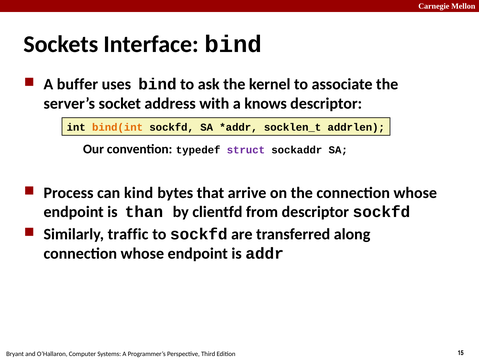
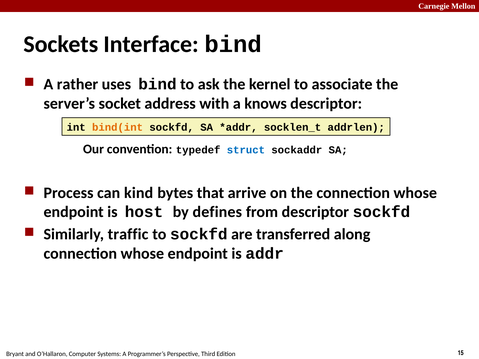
buffer: buffer -> rather (77, 84)
struct colour: purple -> blue (246, 150)
than: than -> host (144, 212)
clientfd: clientfd -> defines (217, 212)
